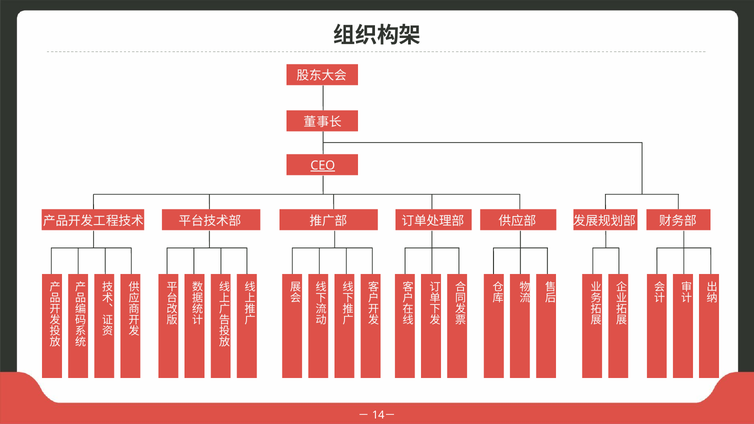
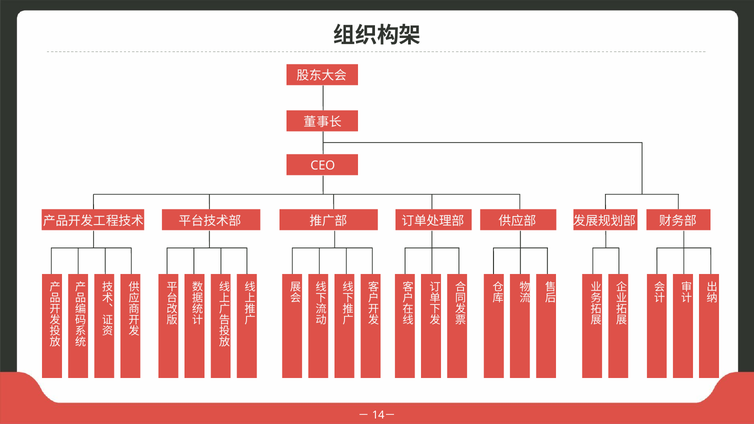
CEO underline: present -> none (323, 166)
